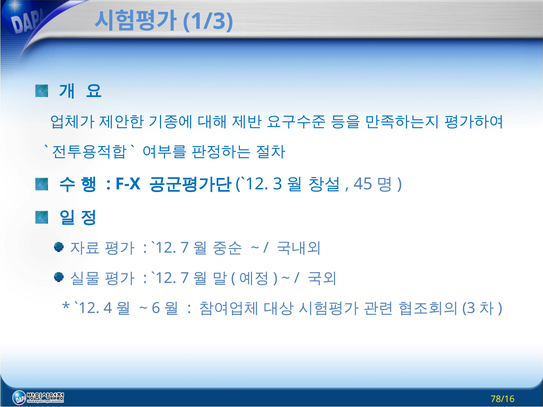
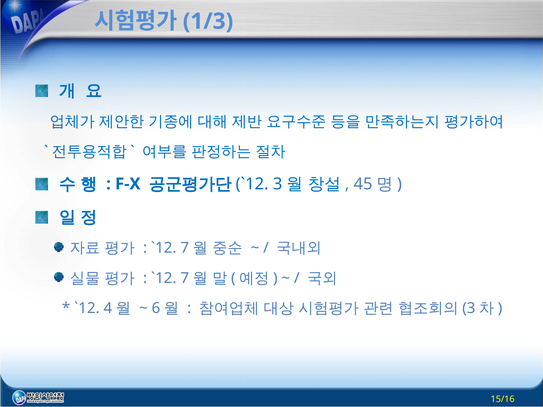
78/16: 78/16 -> 15/16 (503, 400)
